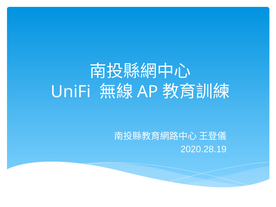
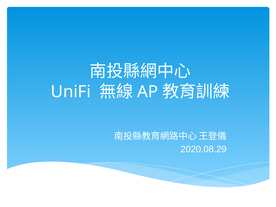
2020.28.19: 2020.28.19 -> 2020.08.29 (204, 149)
